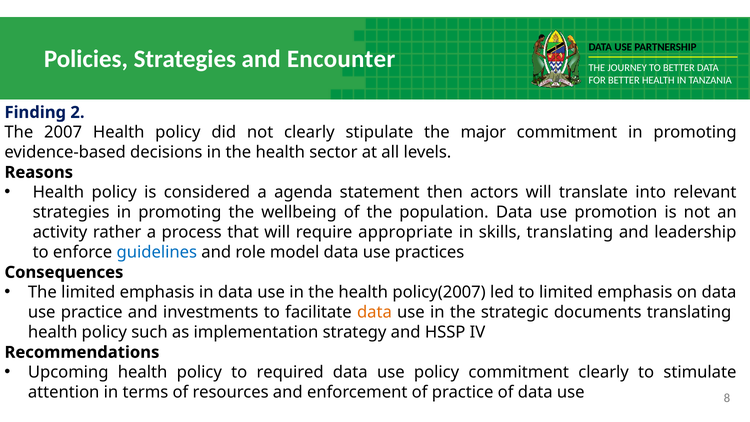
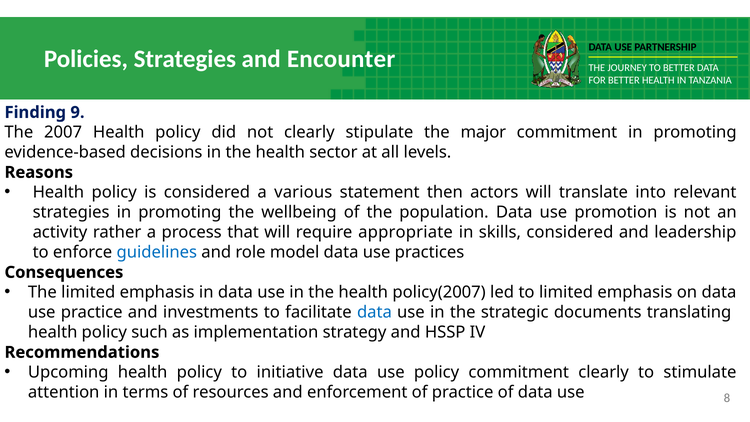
2: 2 -> 9 (77, 112)
agenda: agenda -> various (303, 192)
skills translating: translating -> considered (570, 232)
data colour: orange -> blue (374, 312)
required: required -> initiative (290, 372)
